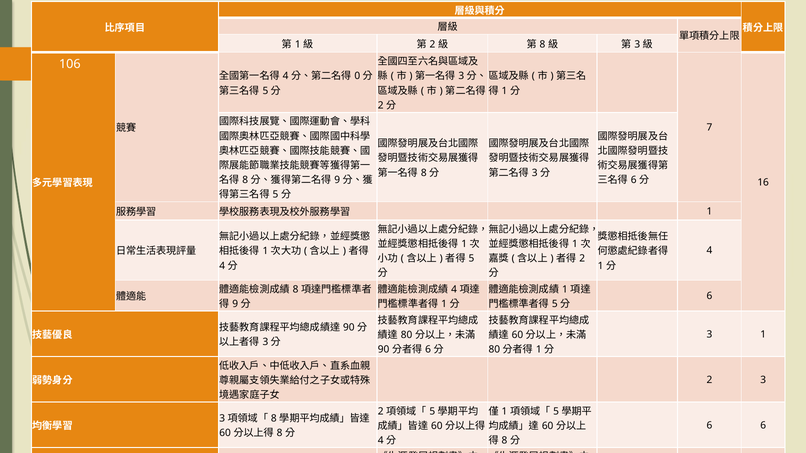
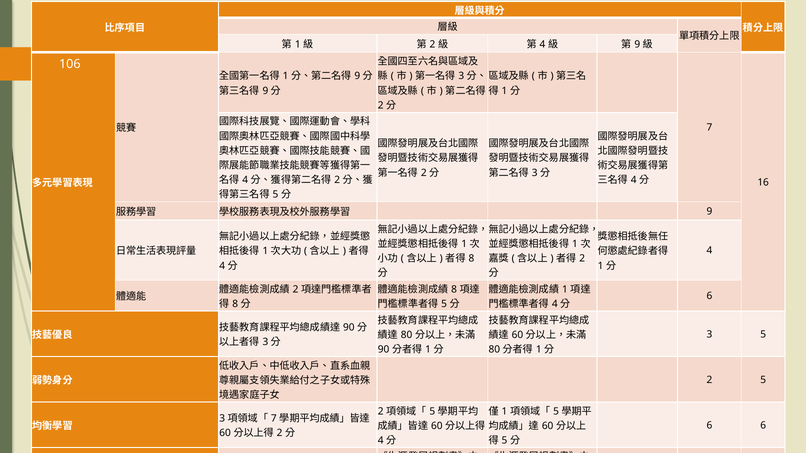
8: 8 -> 4 (542, 44)
3: 3 -> 9 (637, 44)
4: 4 -> 1 (286, 76)
0: 0 -> 9 (357, 76)
5: 5 -> 9 (265, 91)
8: 8 -> 2 (424, 173)
8: 8 -> 4 (245, 180)
9: 9 -> 2 (337, 180)
6: 6 -> 4 (634, 180)
1: 1 -> 9 (709, 212)
5: 5 -> 8 (471, 259)
8: 8 -> 2 (296, 290)
4: 4 -> 8 (454, 290)
9: 9 -> 8 (235, 304)
1: 1 -> 5 (444, 304)
5: 5 -> 4 (555, 304)
3 1: 1 -> 5 (763, 335)
6: 6 -> 1 (428, 350)
2 3: 3 -> 5 (763, 380)
8: 8 -> 7 (274, 419)
8: 8 -> 2 (280, 433)
8: 8 -> 5 (504, 441)
